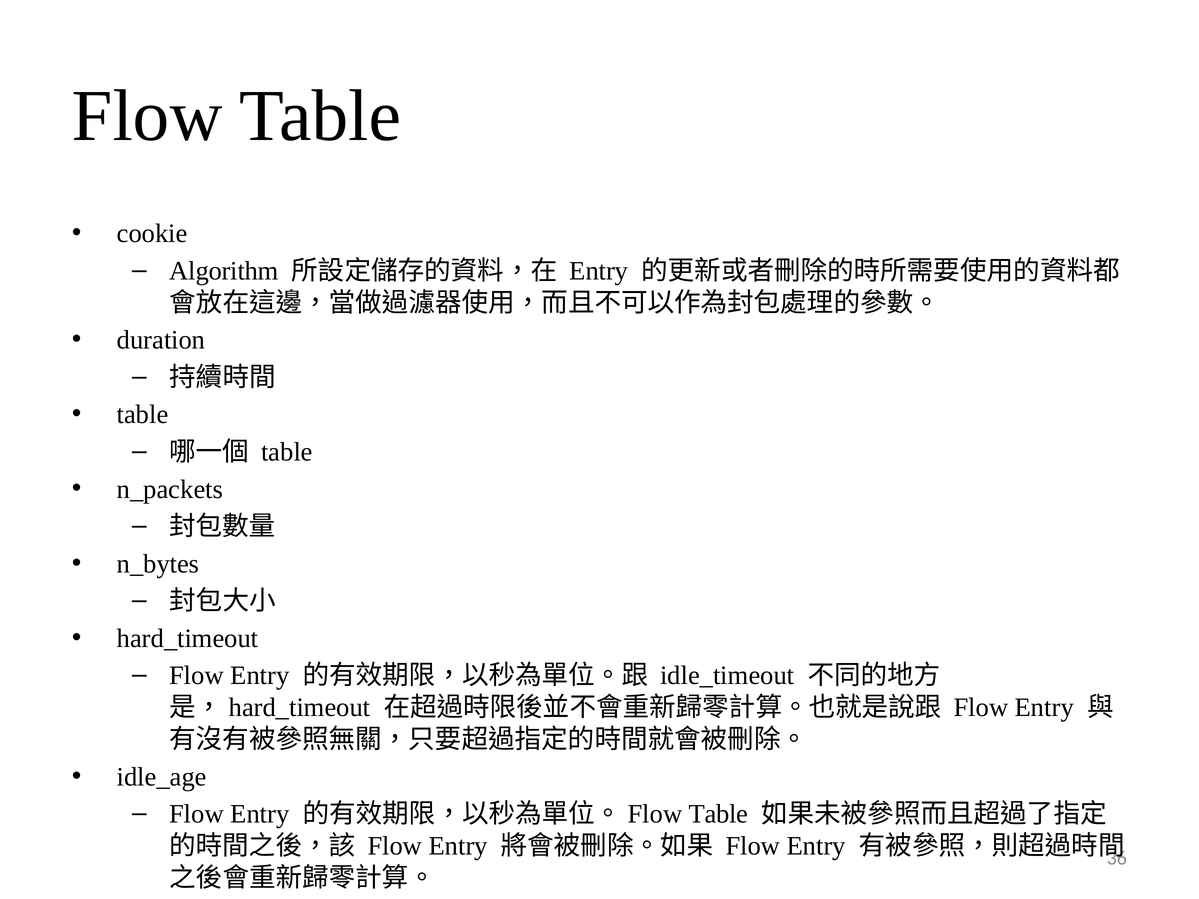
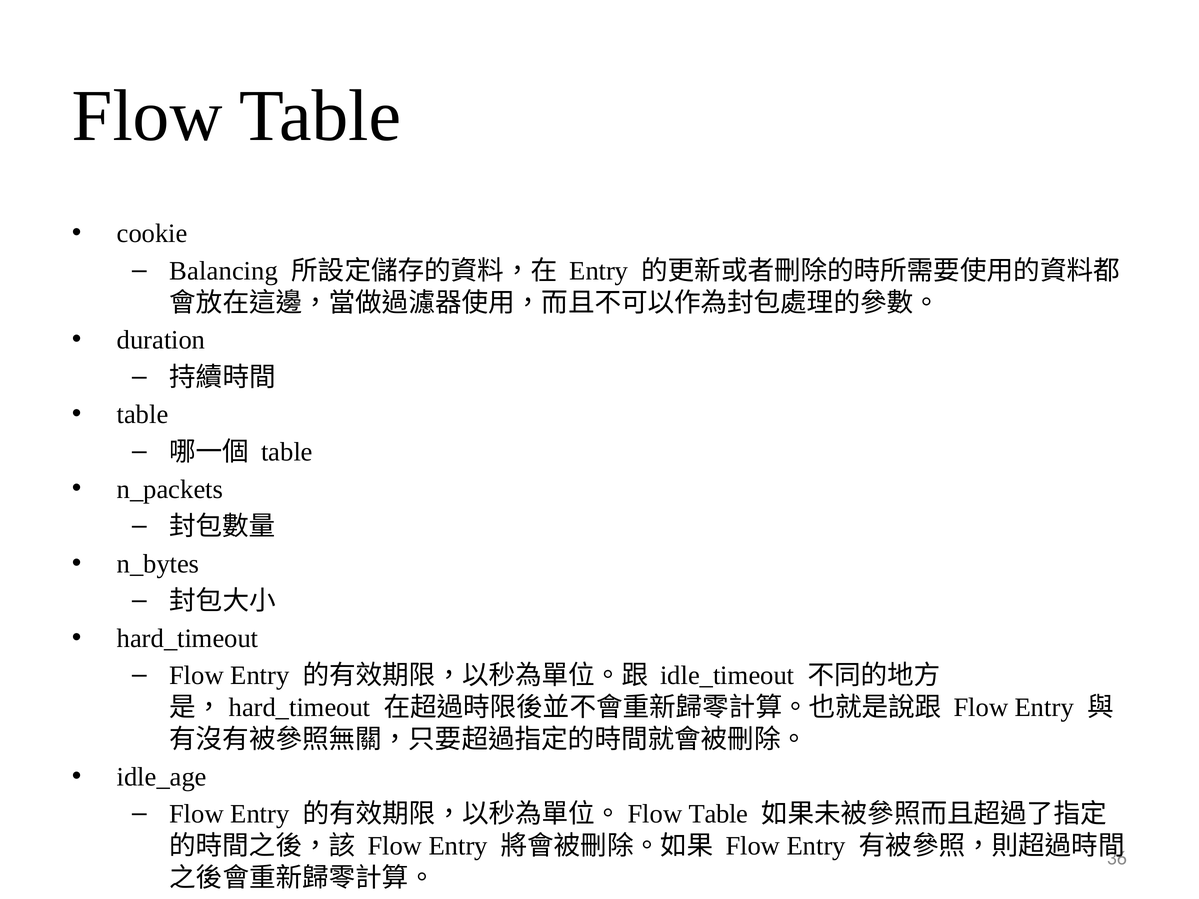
Algorithm: Algorithm -> Balancing (224, 271)
